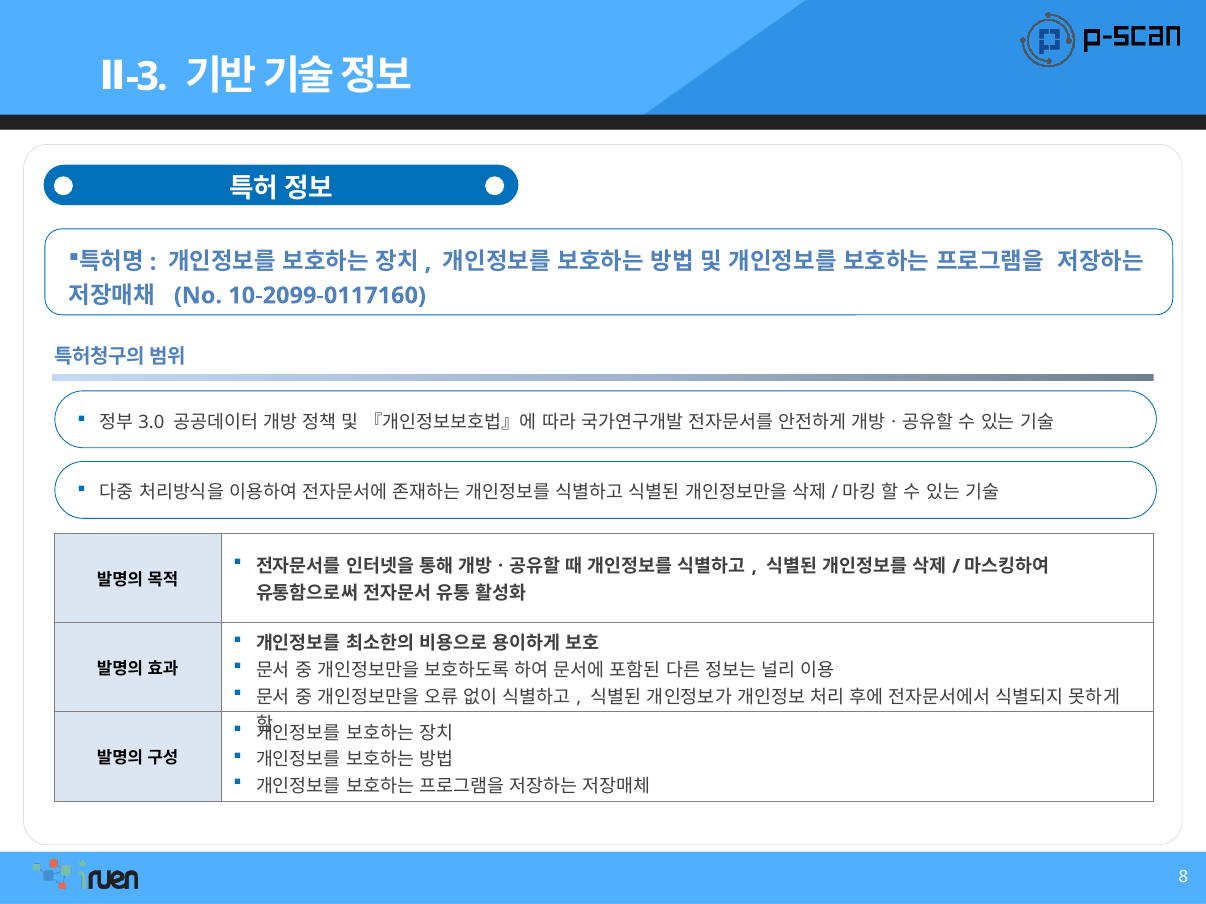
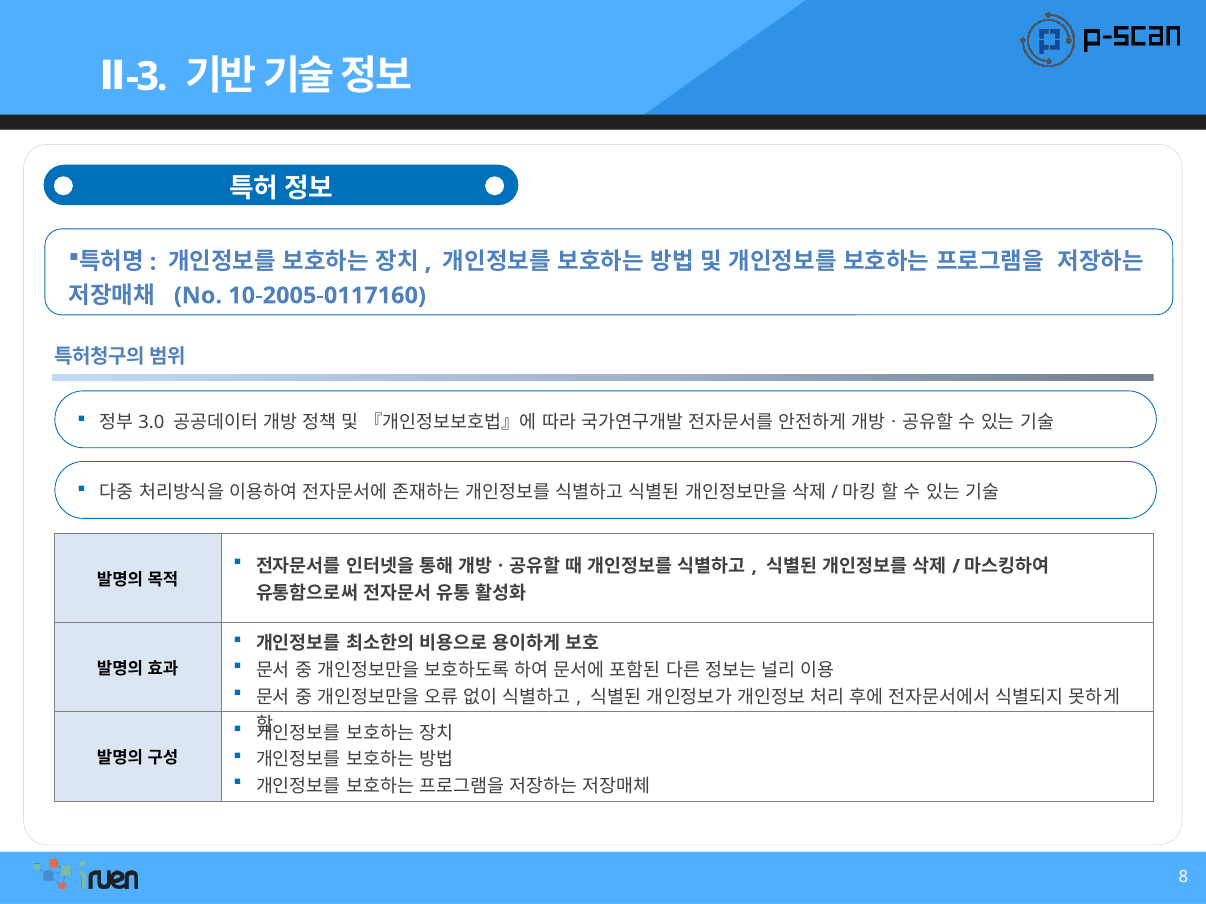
10-2099-0117160: 10-2099-0117160 -> 10-2005-0117160 (327, 296)
